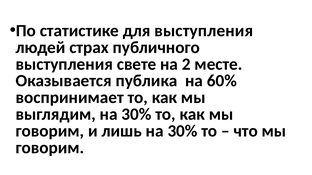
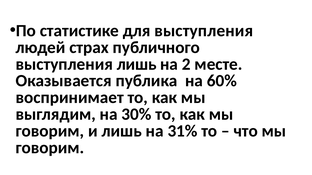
выступления свете: свете -> лишь (137, 64)
лишь на 30%: 30% -> 31% (183, 131)
